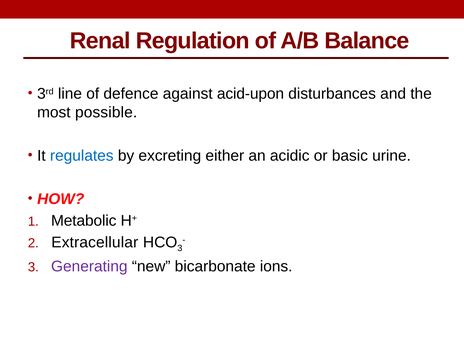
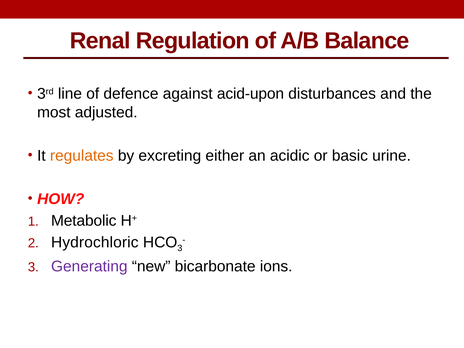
possible: possible -> adjusted (106, 112)
regulates colour: blue -> orange (82, 156)
Extracellular: Extracellular -> Hydrochloric (95, 242)
